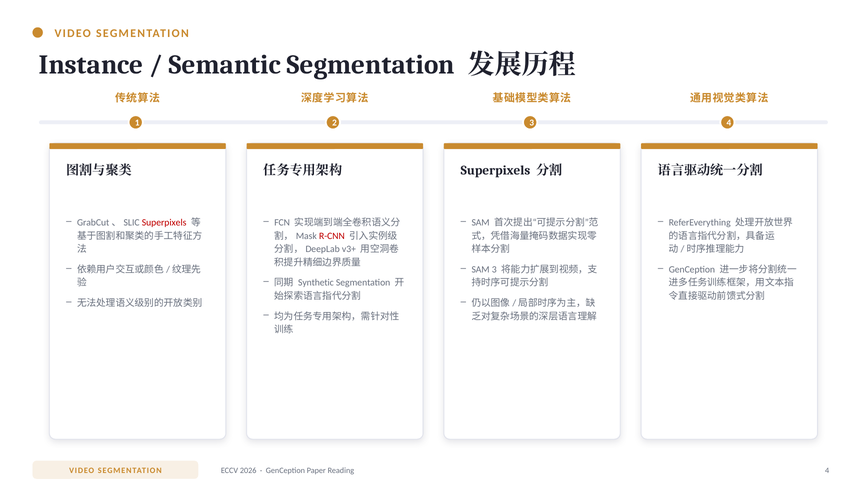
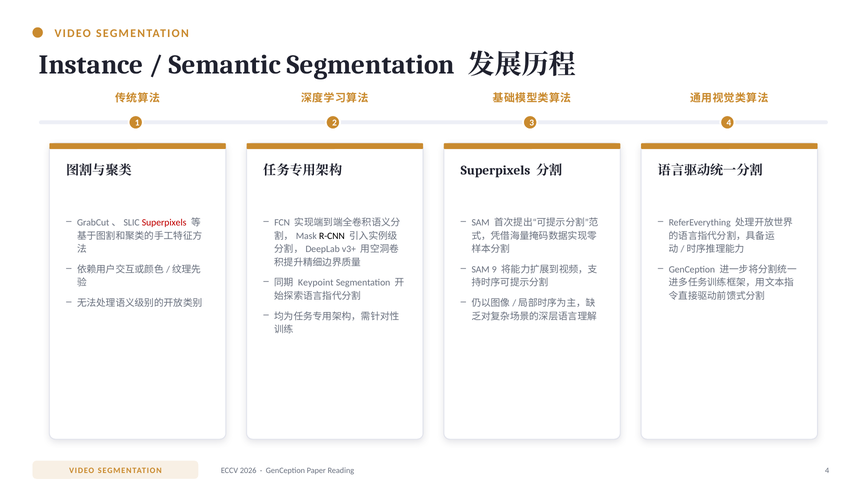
R-CNN colour: red -> black (332, 236)
SAM 3: 3 -> 9 (494, 269)
Synthetic: Synthetic -> Keypoint (316, 283)
